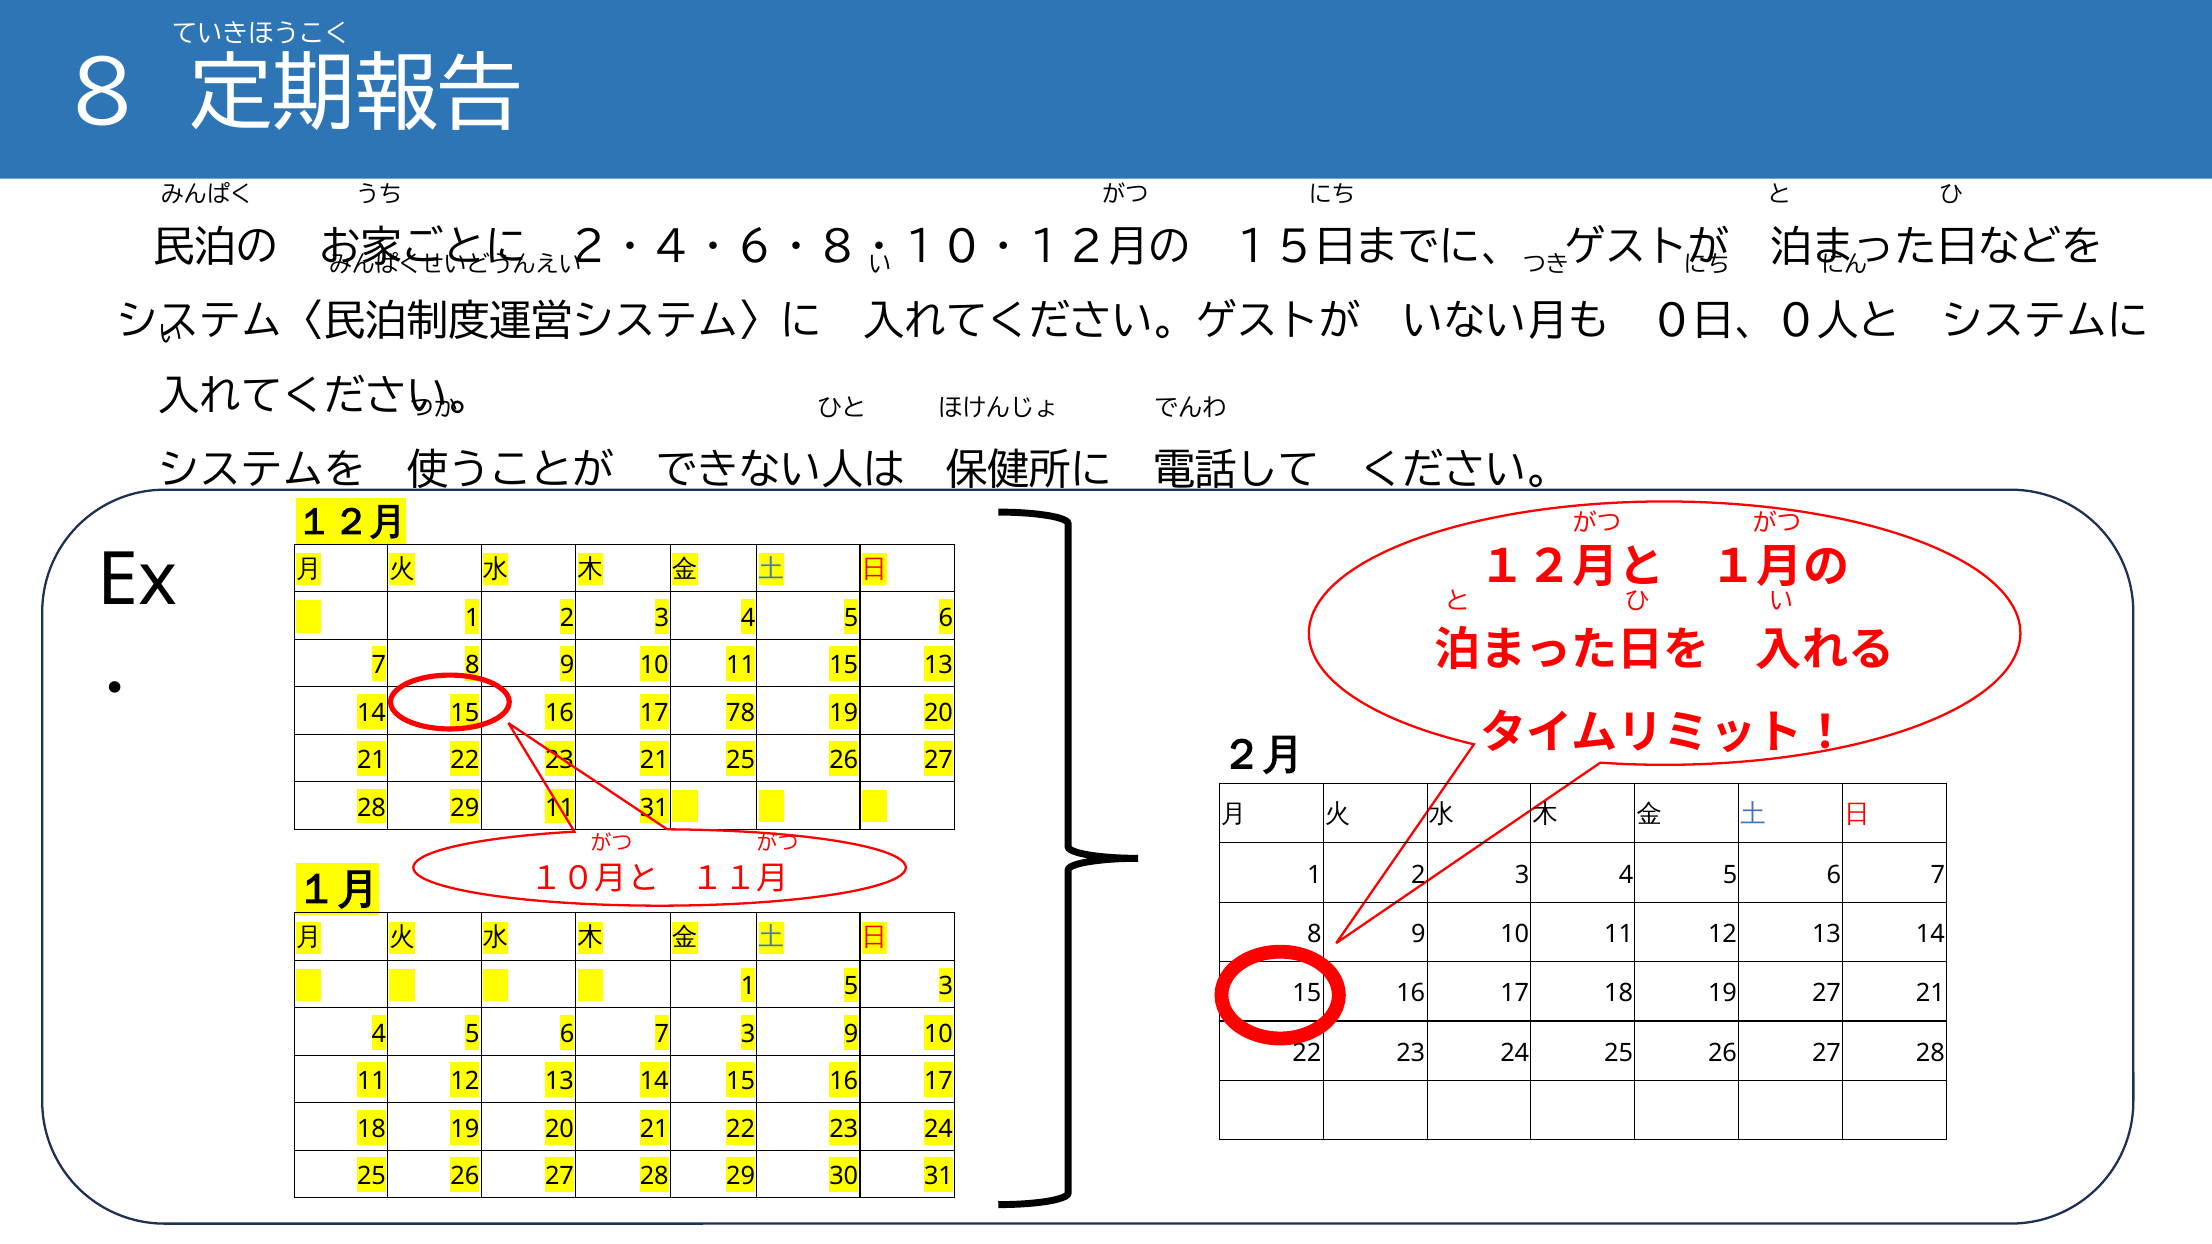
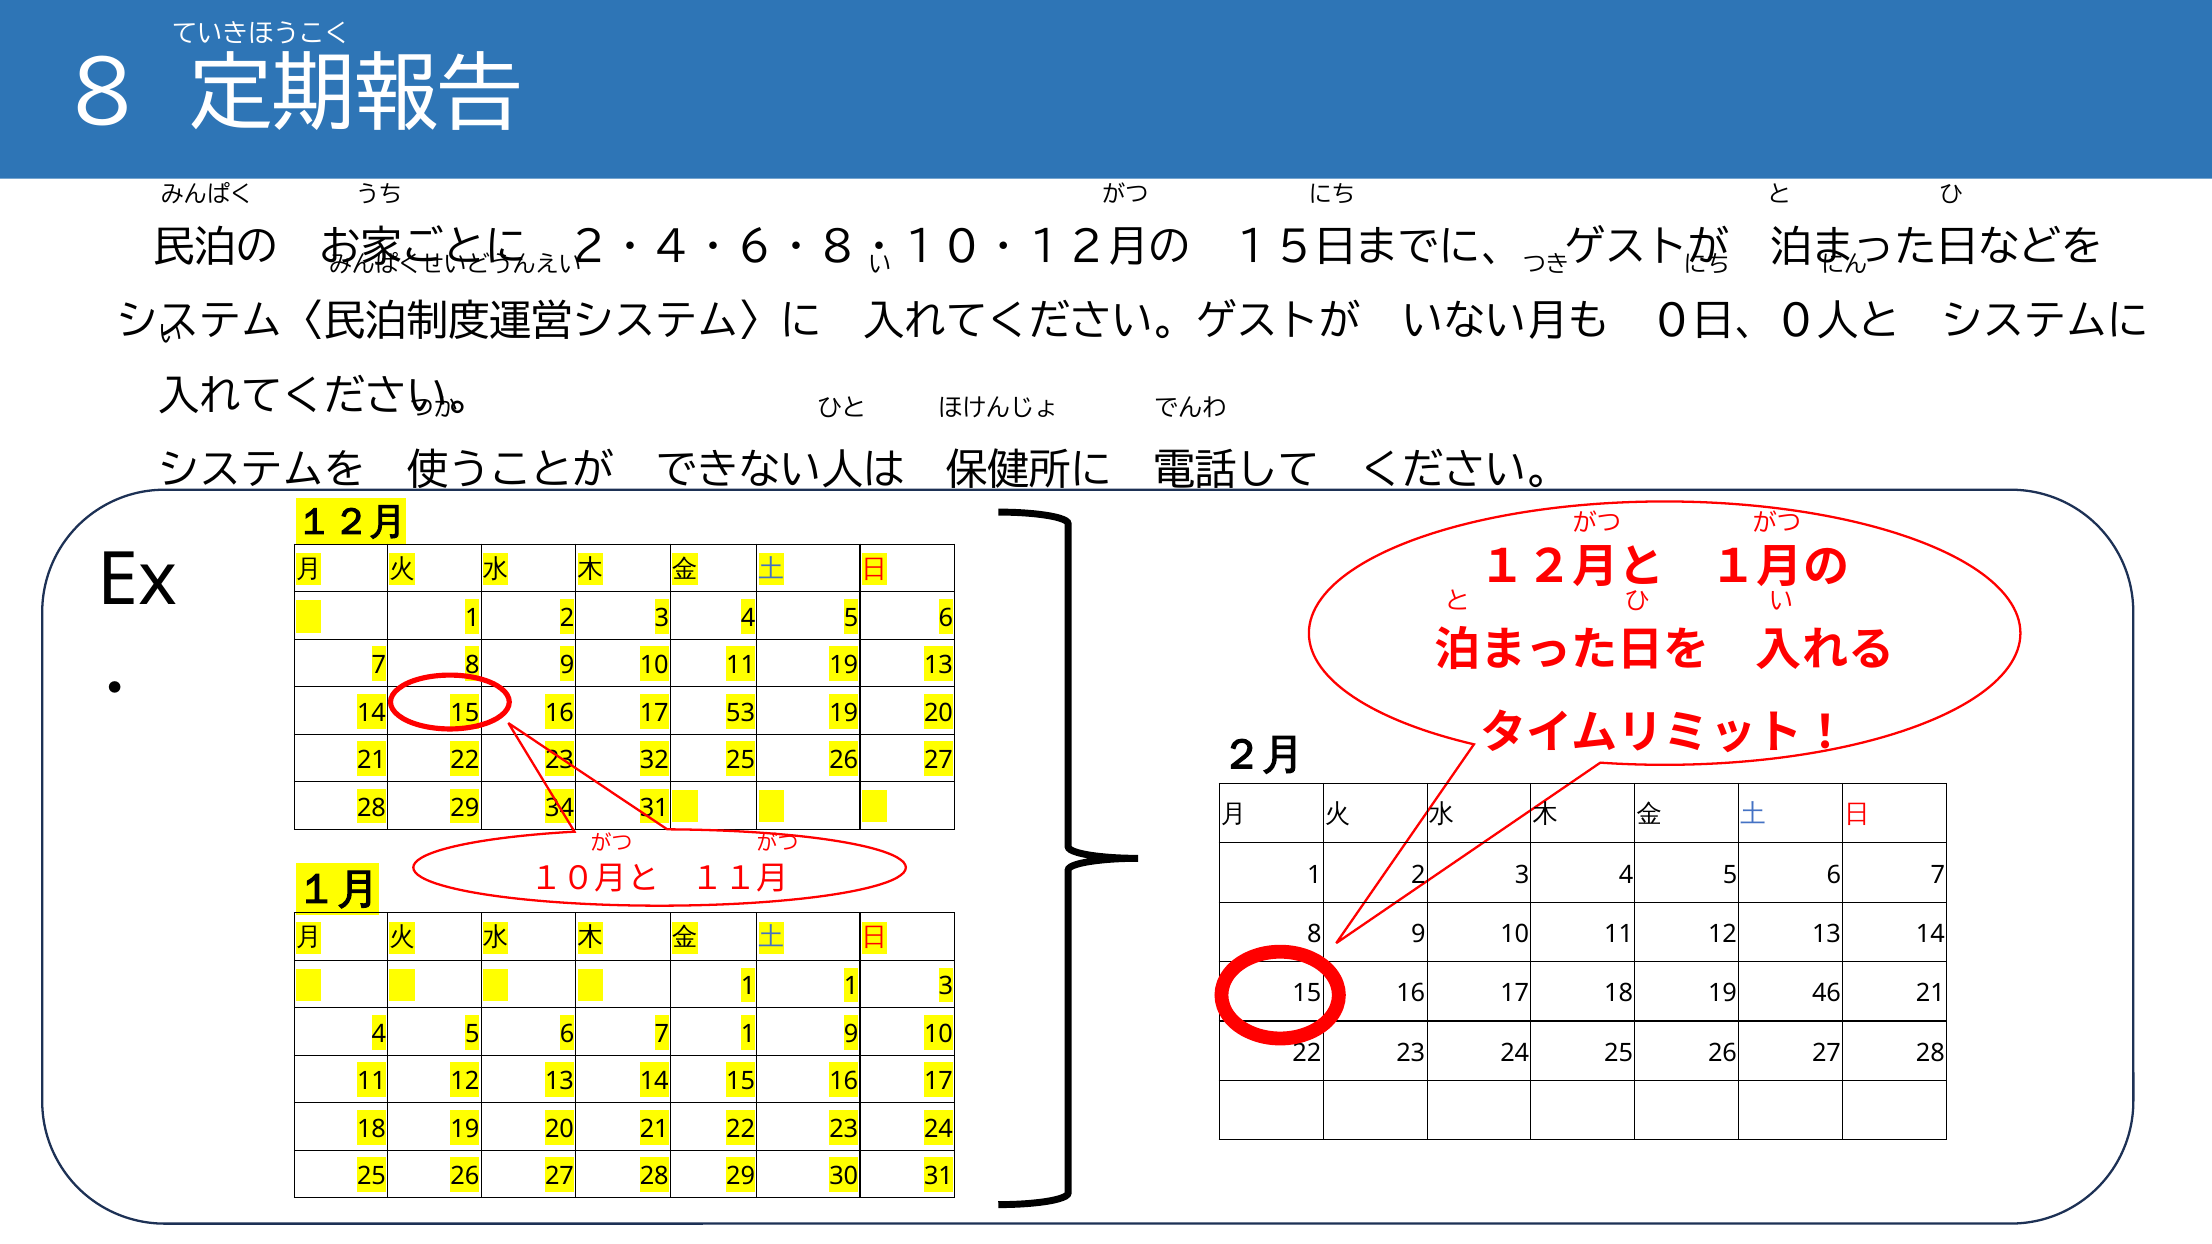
11 15: 15 -> 19 (844, 665)
78: 78 -> 53 (741, 713)
23 21: 21 -> 32 (654, 760)
29 11: 11 -> 34 (560, 808)
1 5: 5 -> 1 (851, 987)
19 27: 27 -> 46 (1826, 994)
7 3: 3 -> 1 (748, 1034)
